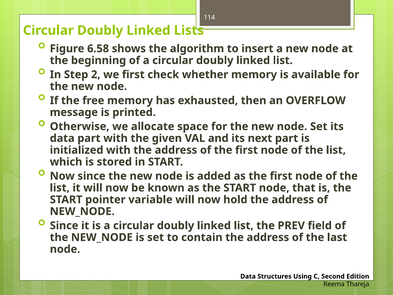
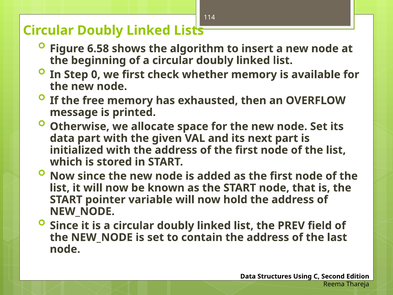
2: 2 -> 0 (96, 75)
